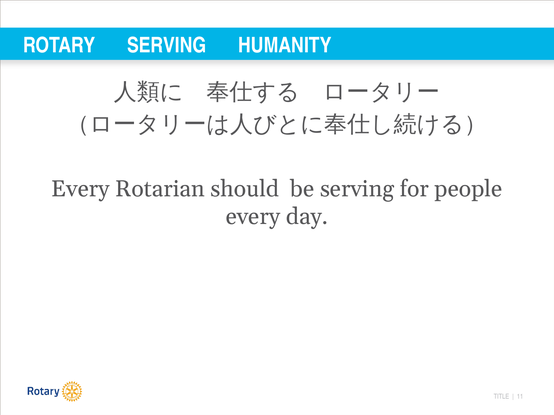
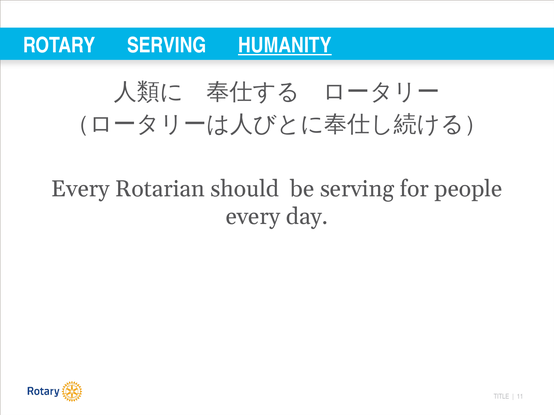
HUMANITY underline: none -> present (285, 45)
